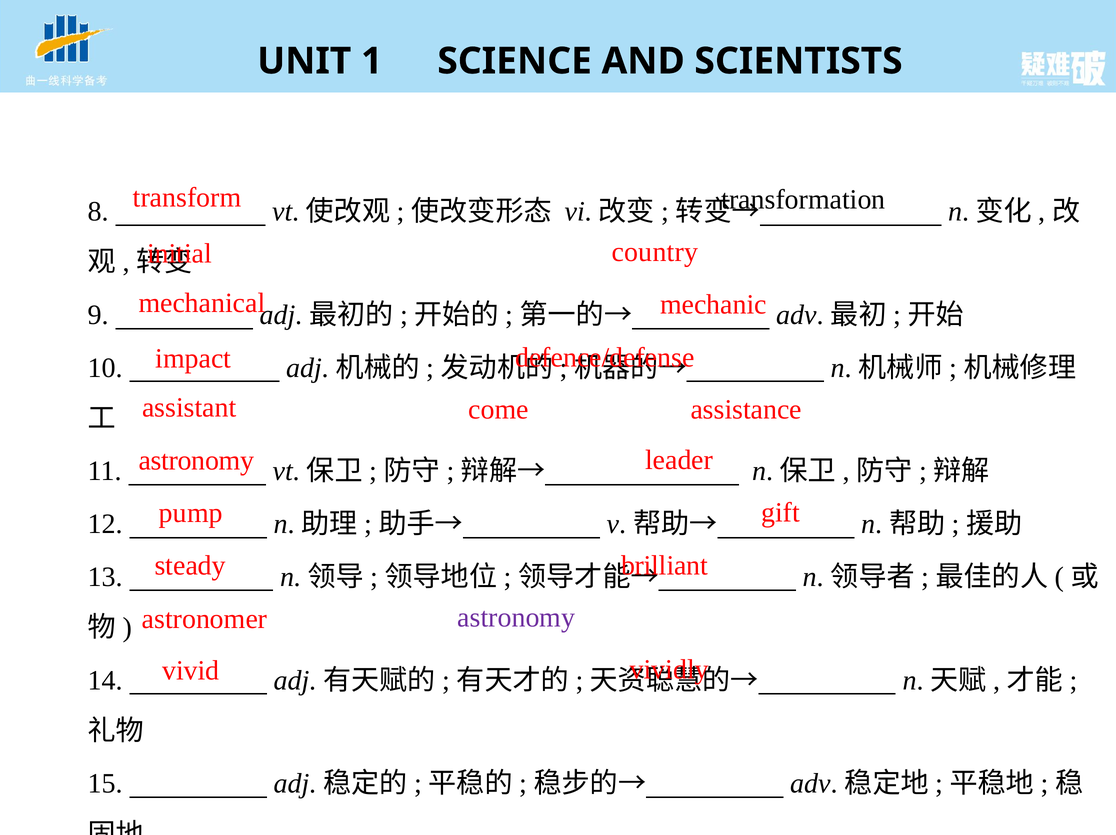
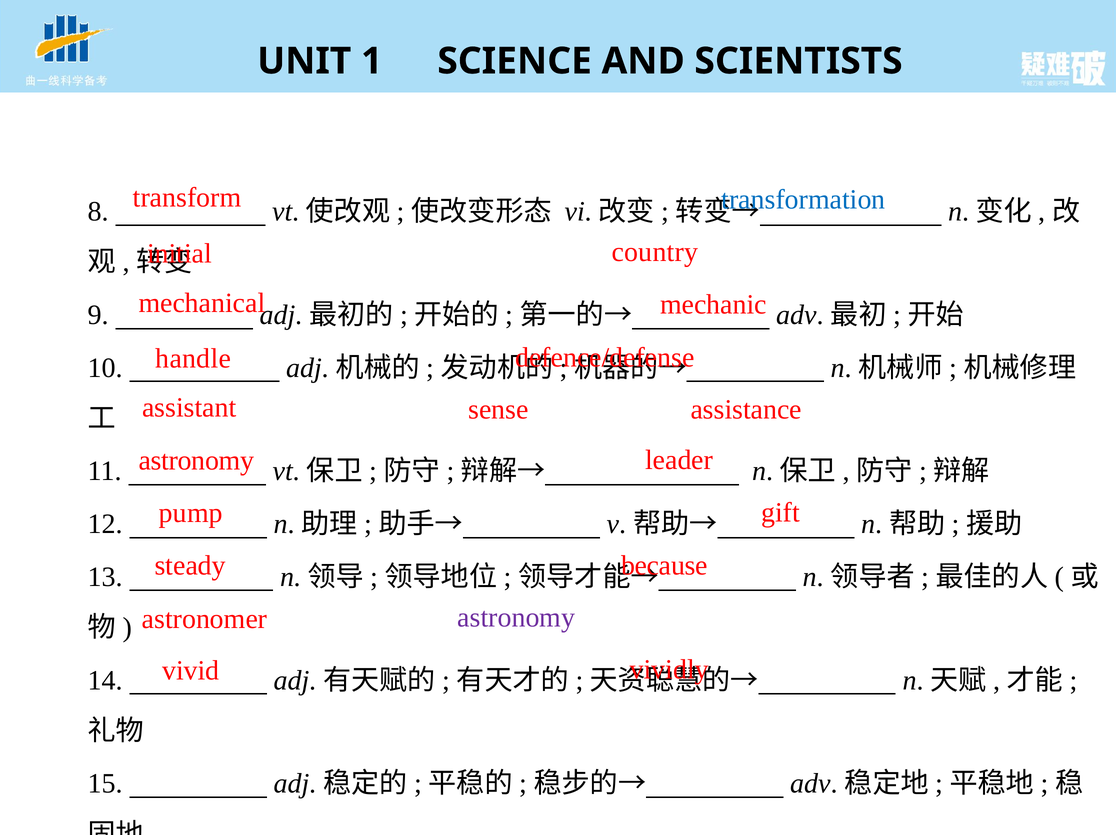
transformation colour: black -> blue (803, 200)
impact: impact -> handle (193, 358)
come: come -> sense (498, 409)
brilliant: brilliant -> because (664, 566)
